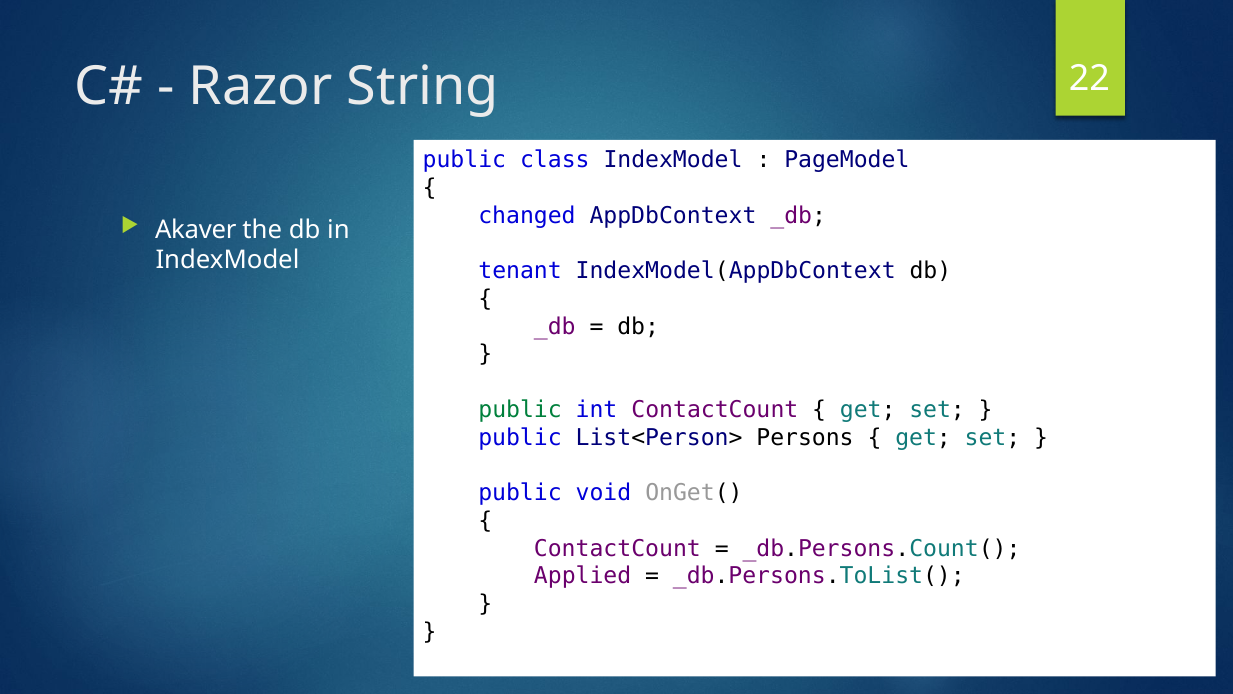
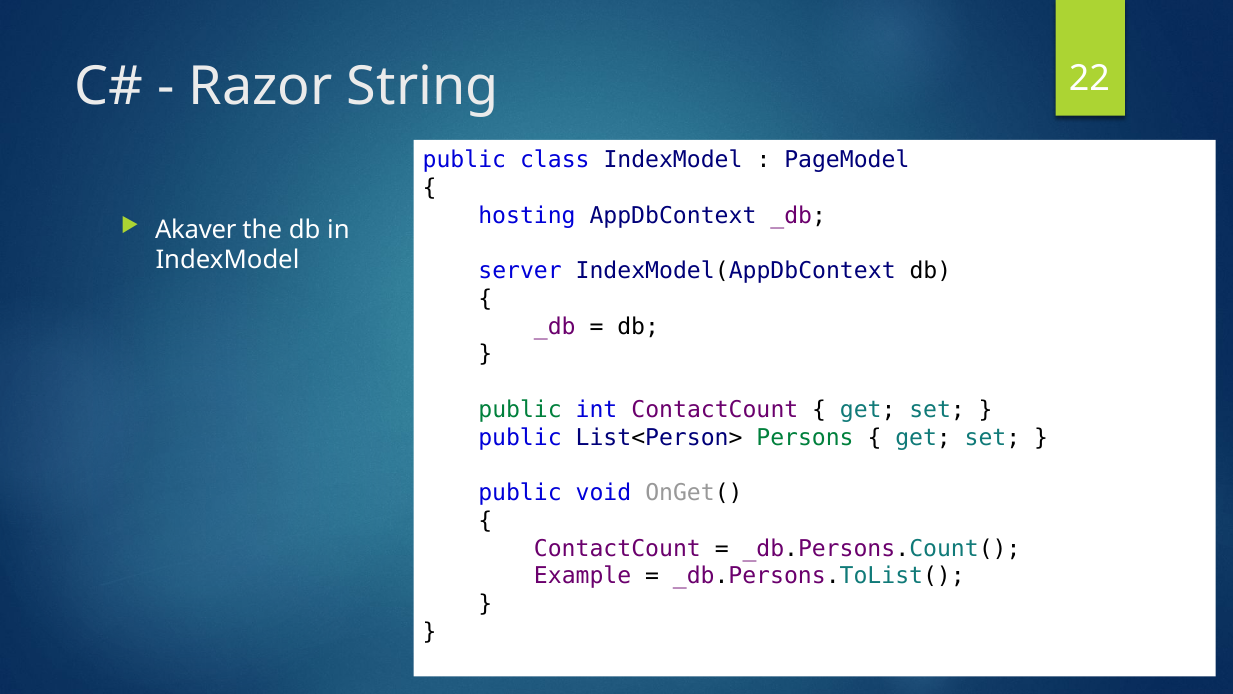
changed: changed -> hosting (527, 215)
tenant: tenant -> server (520, 271)
Persons colour: black -> green (805, 437)
Applied: Applied -> Example (583, 576)
